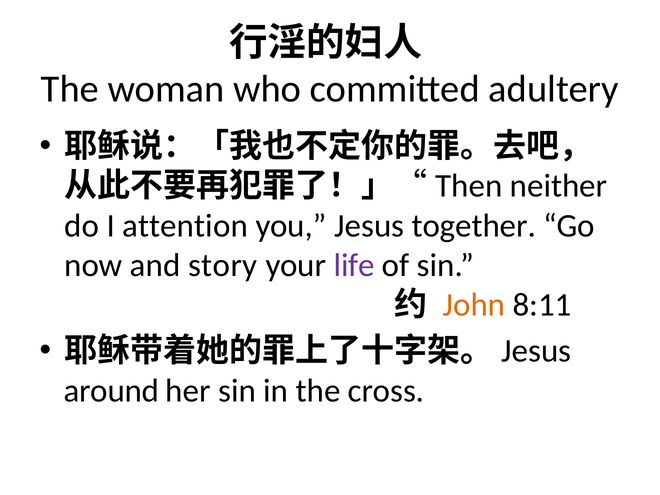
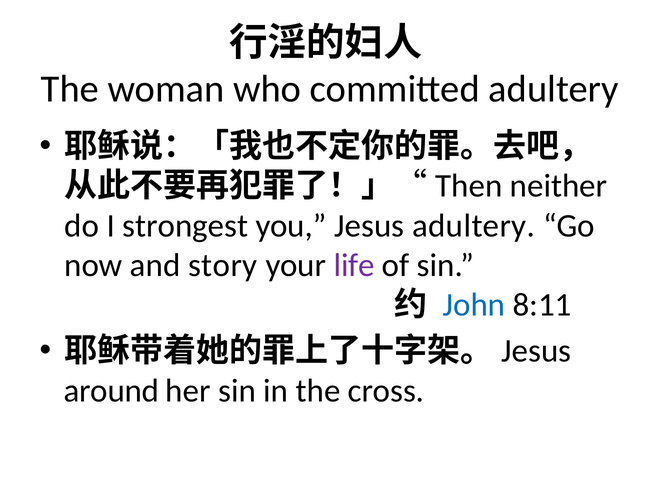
attention: attention -> strongest (185, 226)
Jesus together: together -> adultery (474, 226)
John colour: orange -> blue (474, 305)
